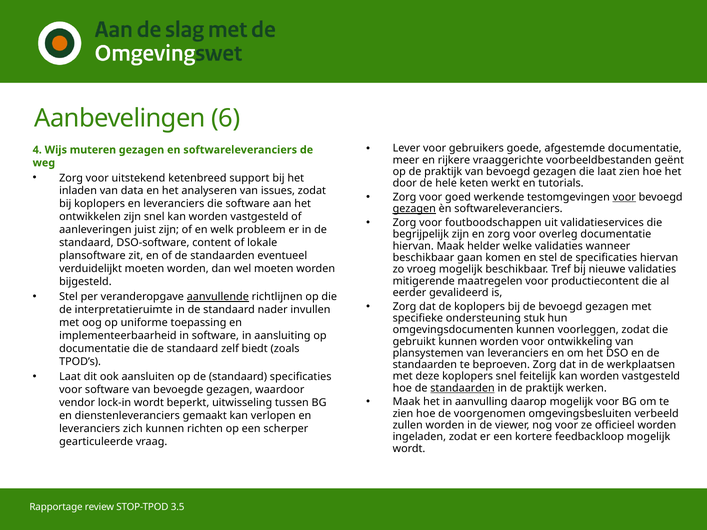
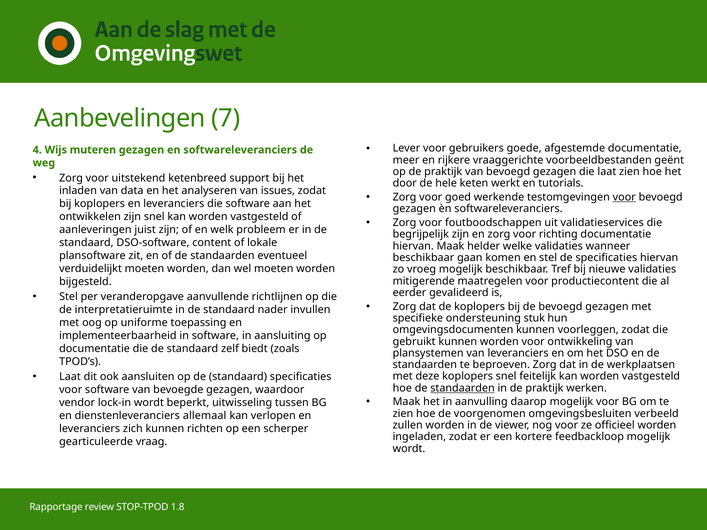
6: 6 -> 7 (226, 118)
gezagen underline: present -> none (414, 209)
overleg: overleg -> richting (558, 234)
aanvullende underline: present -> none (218, 297)
gemaakt: gemaakt -> allemaal (205, 416)
3.5: 3.5 -> 1.8 (178, 507)
